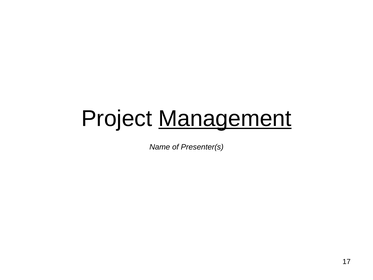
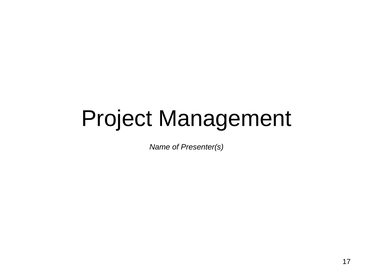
Management underline: present -> none (225, 118)
